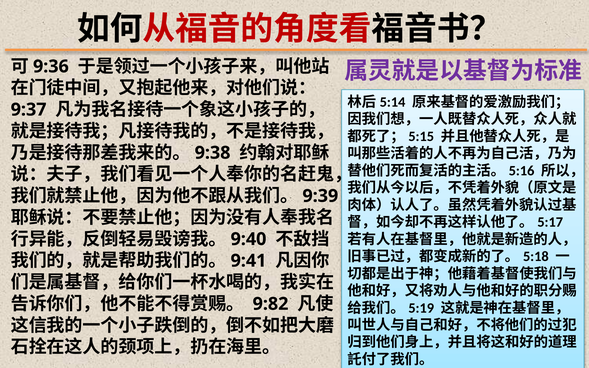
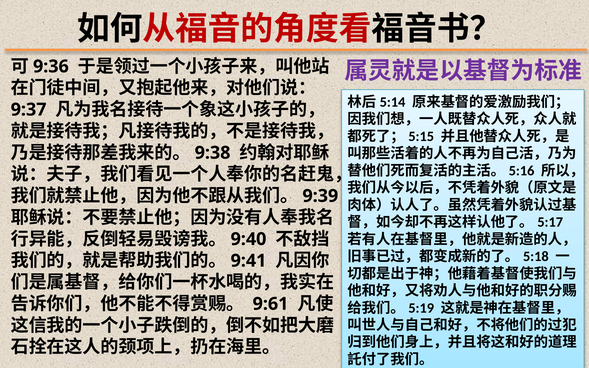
9:82: 9:82 -> 9:61 (271, 304)
